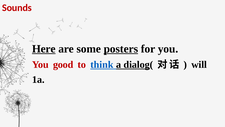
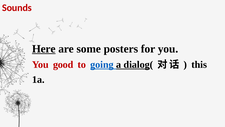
posters underline: present -> none (121, 49)
think: think -> going (102, 64)
will: will -> this (199, 64)
